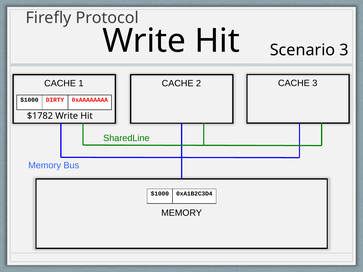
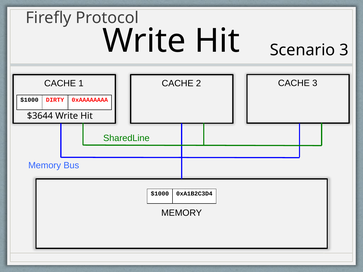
$1782: $1782 -> $3644 (40, 116)
